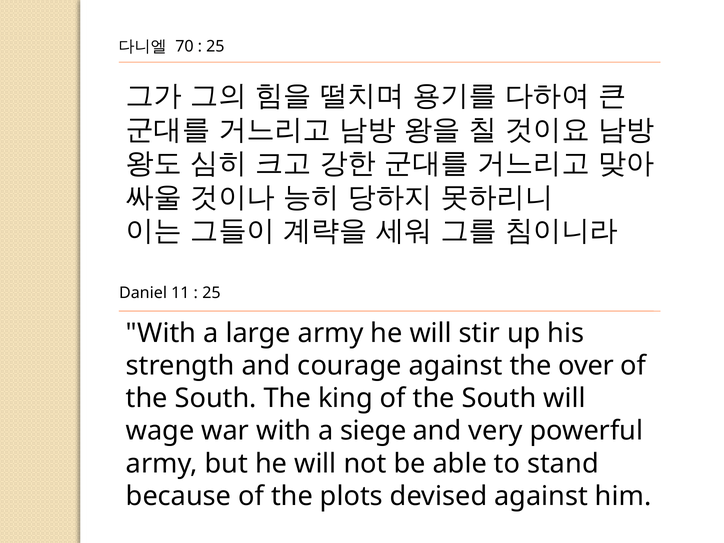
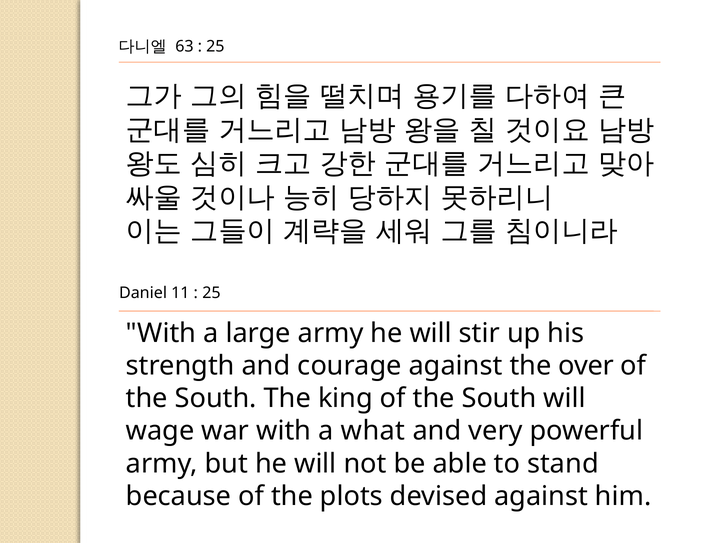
70: 70 -> 63 (184, 46)
siege: siege -> what (373, 431)
